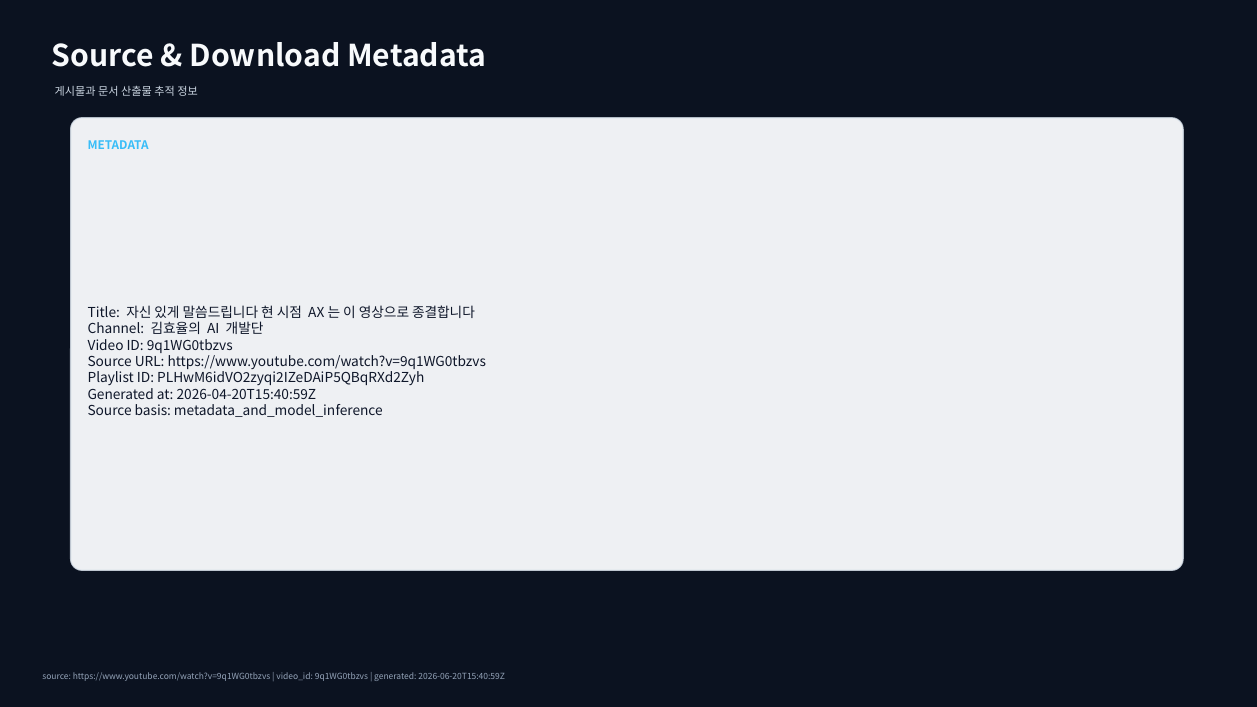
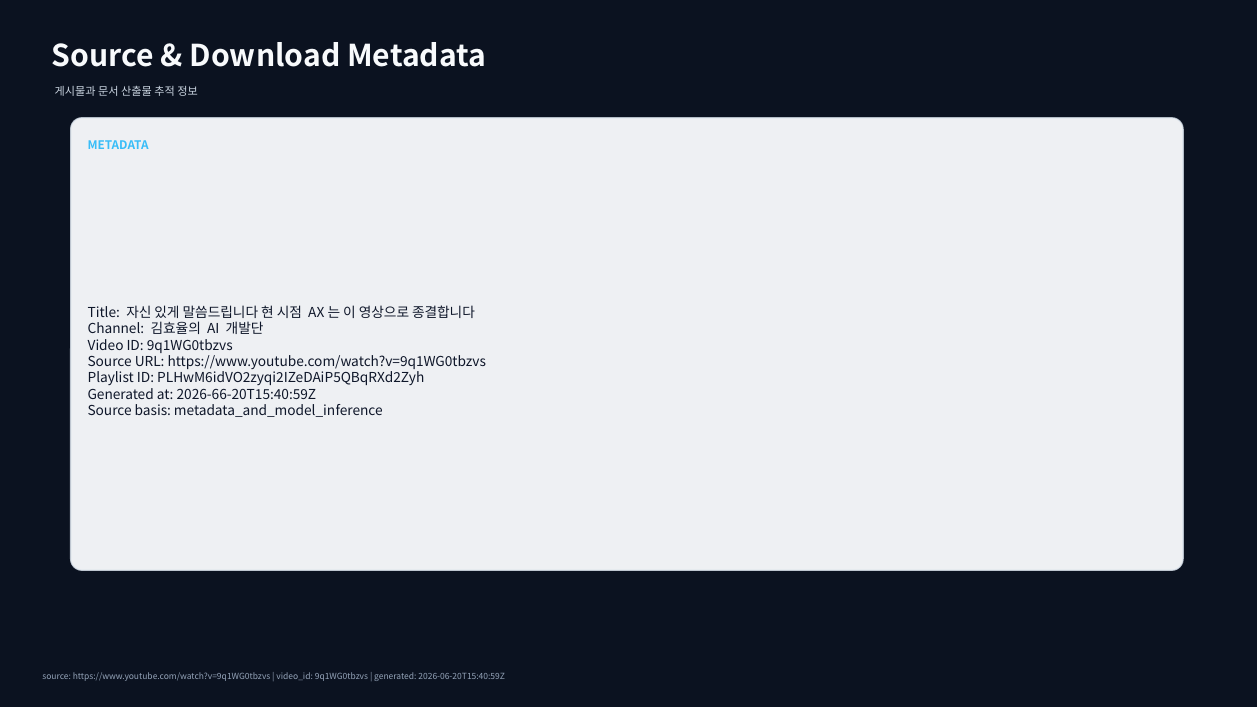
2026-04-20T15:40:59Z: 2026-04-20T15:40:59Z -> 2026-66-20T15:40:59Z (246, 395)
